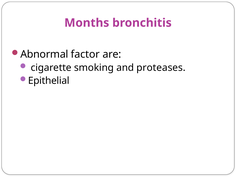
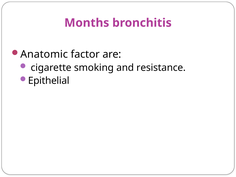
Abnormal: Abnormal -> Anatomic (44, 54)
proteases: proteases -> resistance (161, 68)
